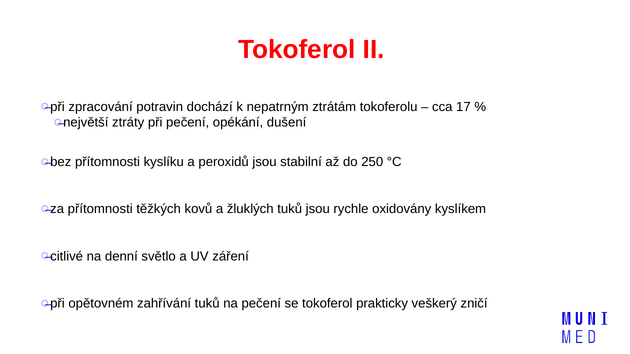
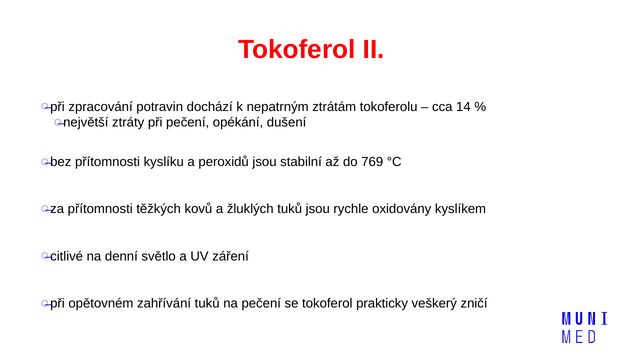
17: 17 -> 14 (463, 107)
250: 250 -> 769 (372, 162)
